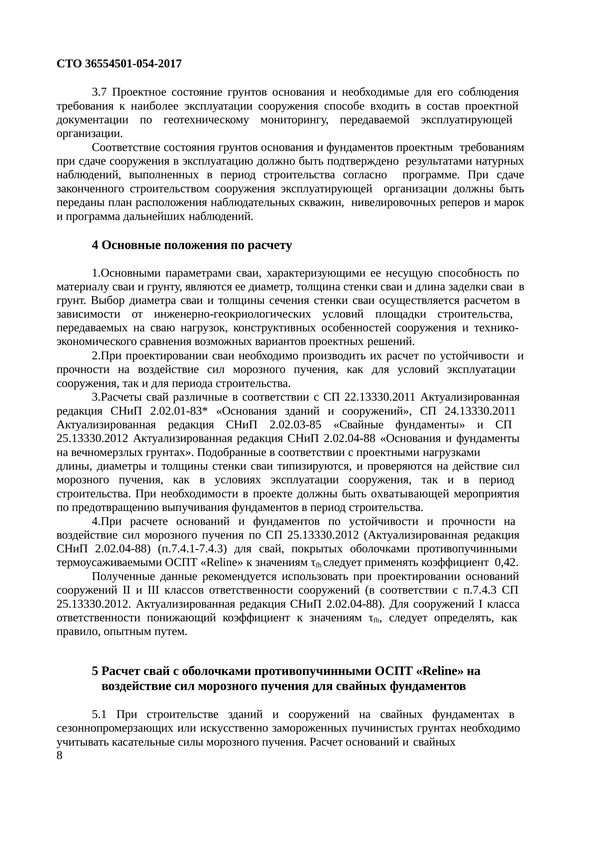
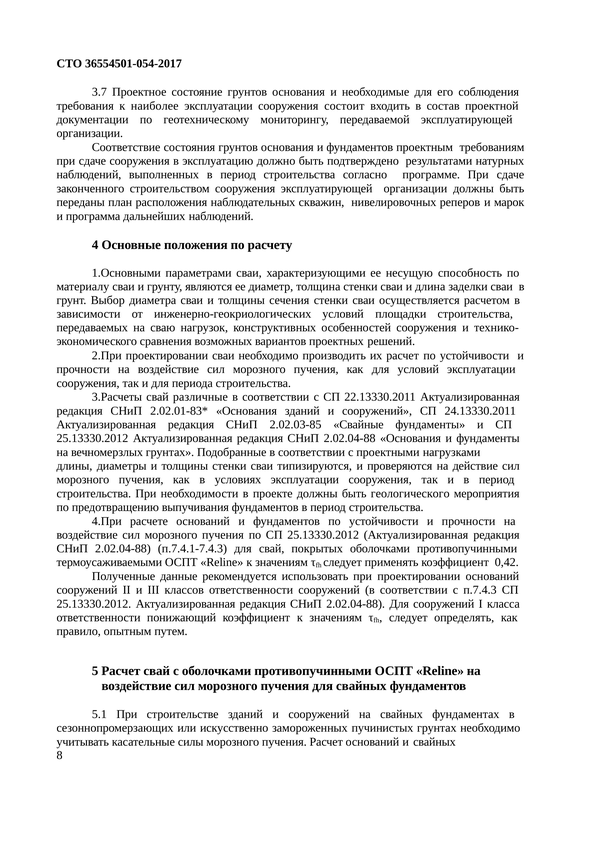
способе: способе -> состоит (344, 106)
охватывающей: охватывающей -> геологического (410, 493)
